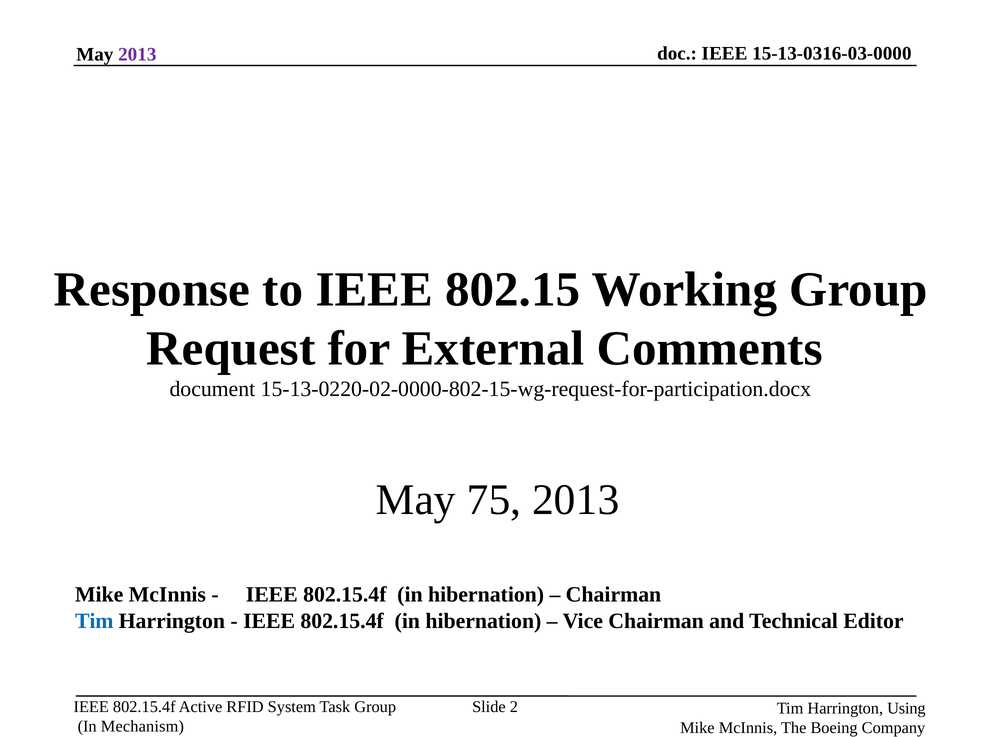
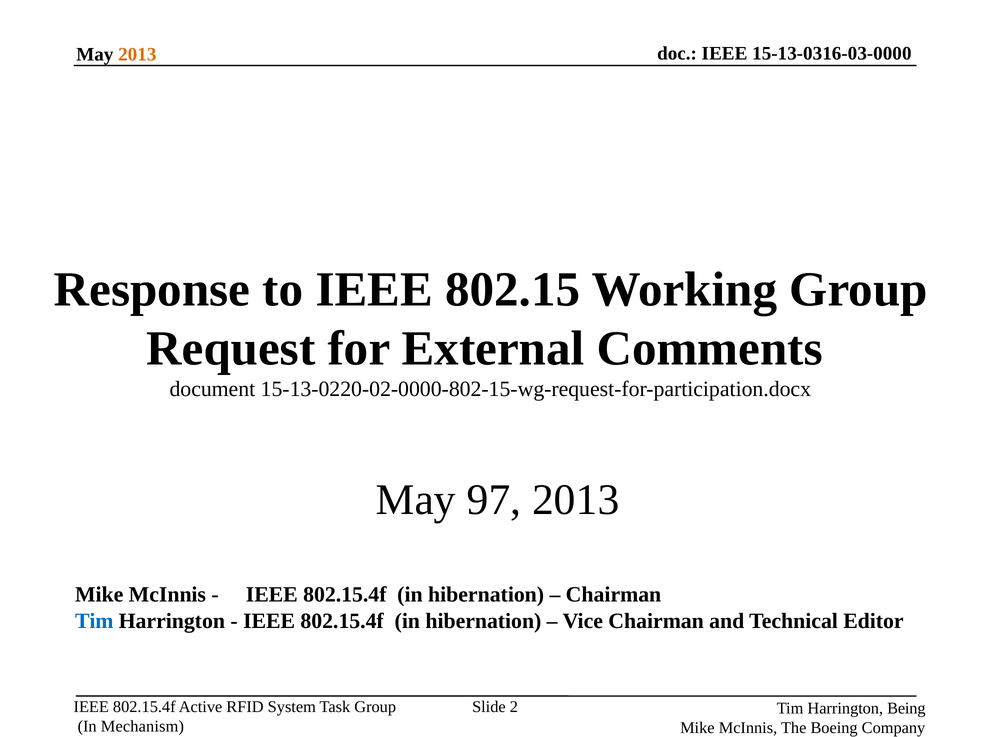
2013 colour: purple -> orange (137, 54)
75: 75 -> 97 (494, 500)
Using: Using -> Being (906, 708)
